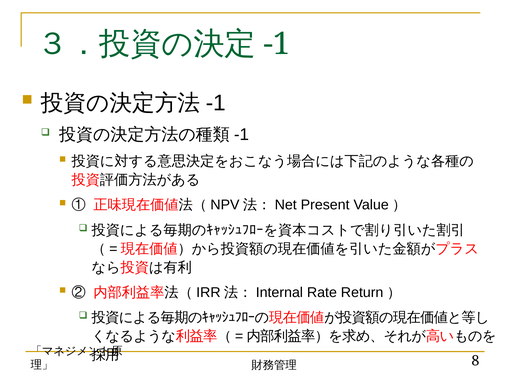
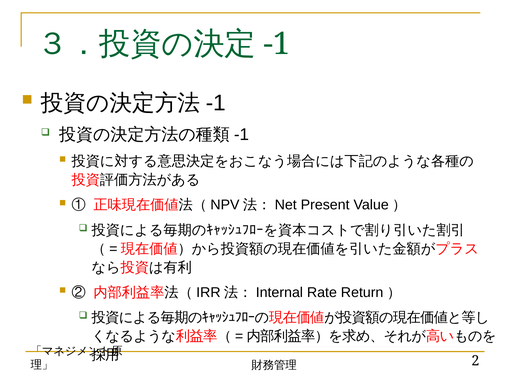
8: 8 -> 2 (475, 361)
